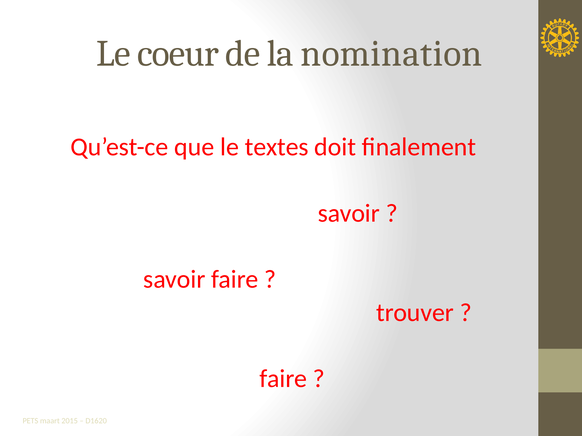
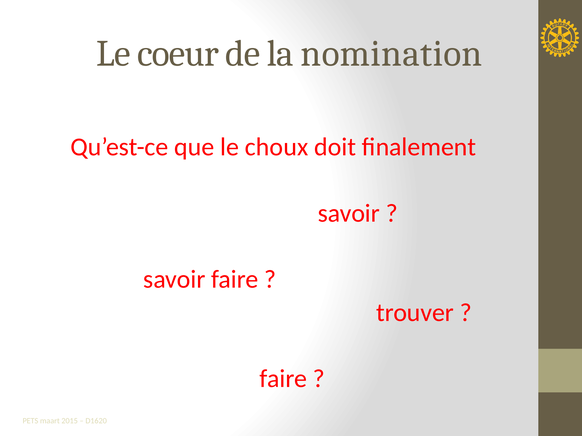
textes: textes -> choux (277, 147)
